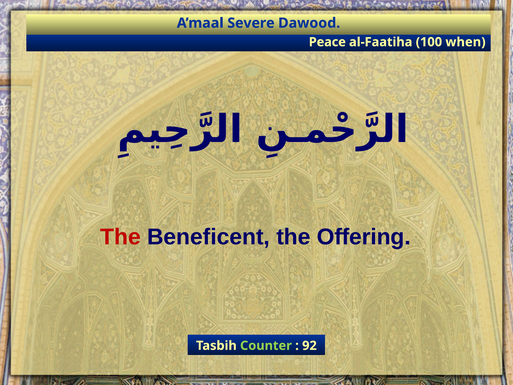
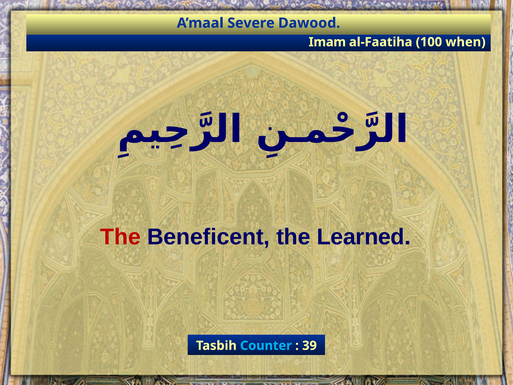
Peace: Peace -> Imam (327, 42)
Offering: Offering -> Learned (364, 237)
Counter colour: light green -> light blue (266, 345)
92: 92 -> 39 (309, 345)
